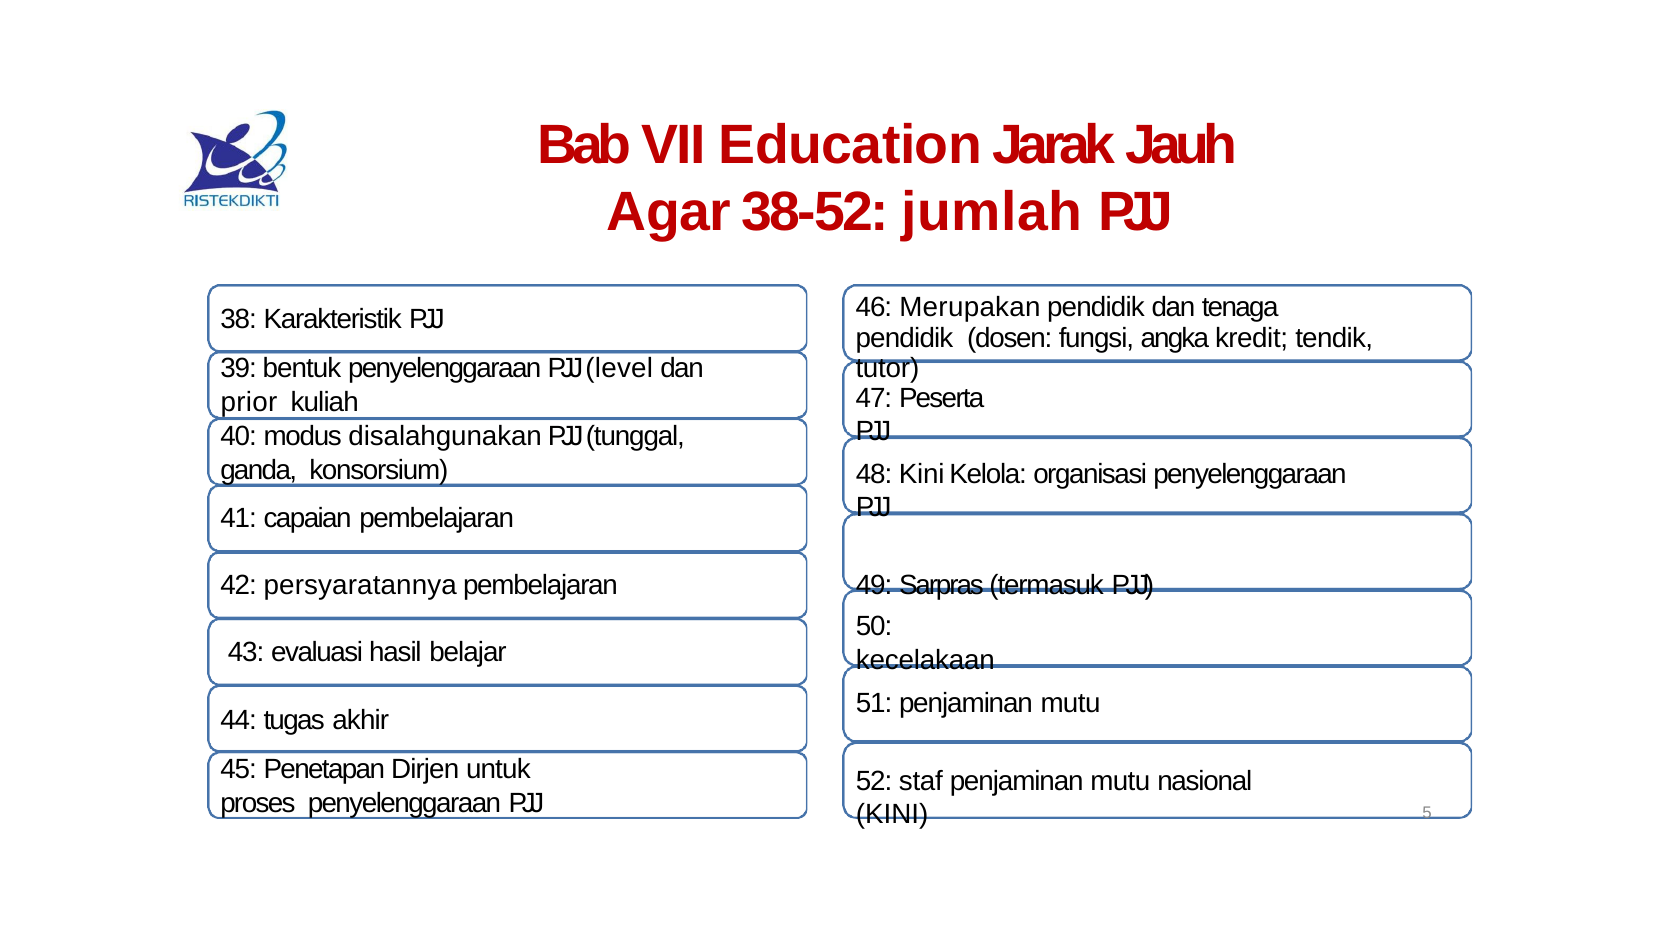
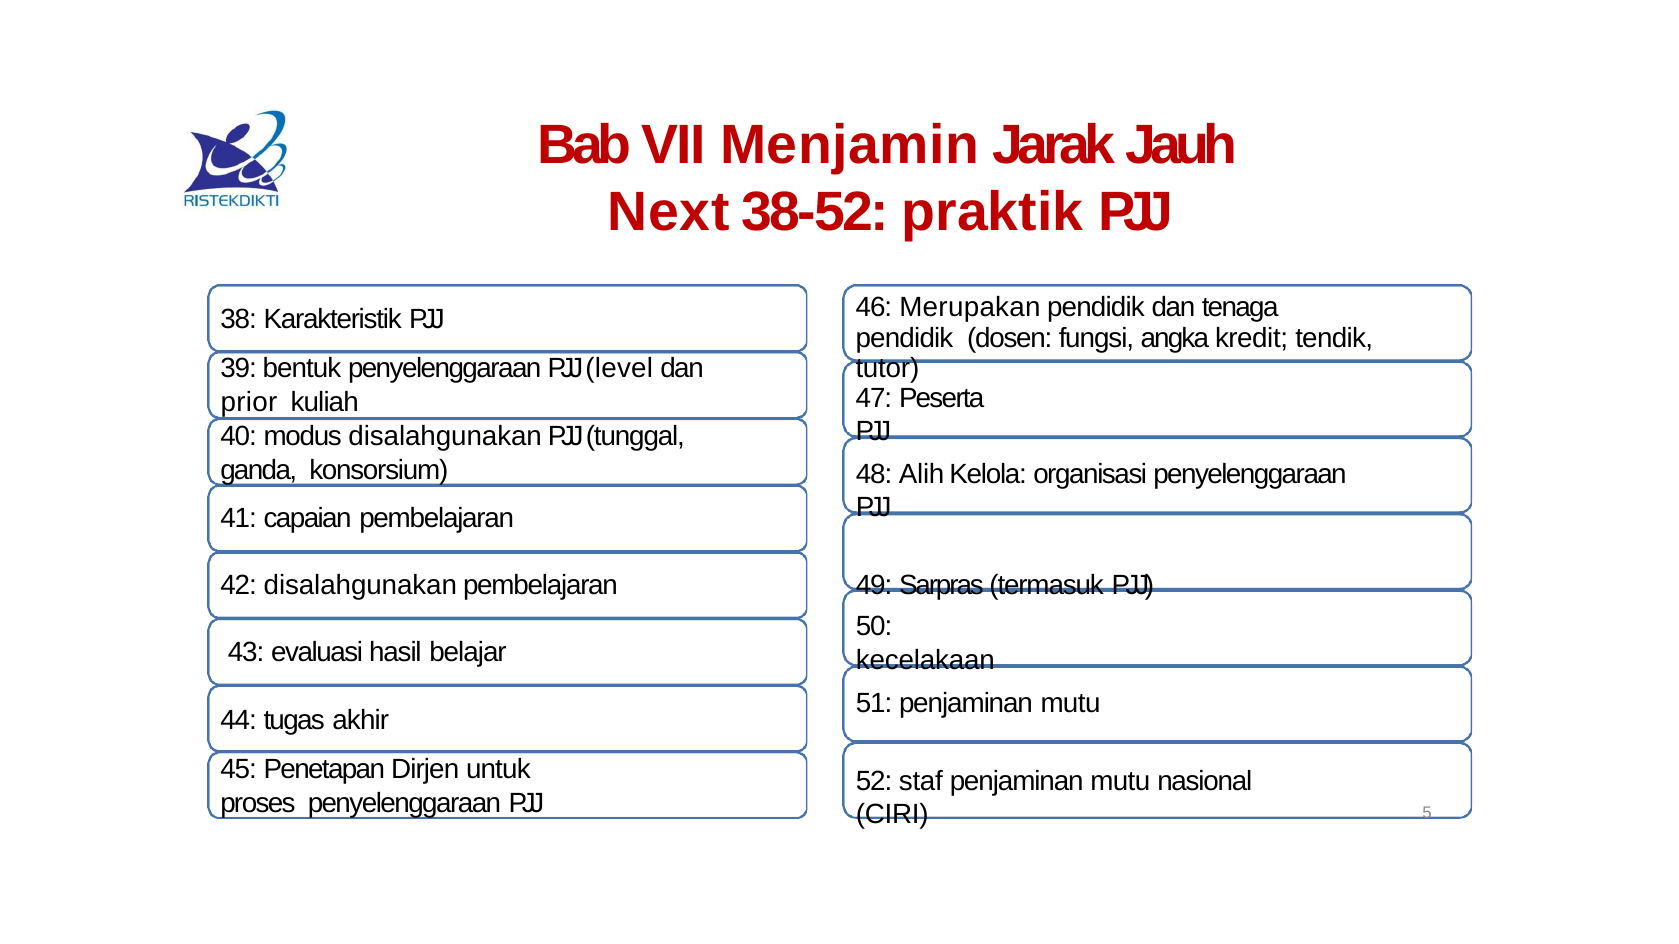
Education: Education -> Menjamin (850, 146)
Agar: Agar -> Next (669, 212)
jumlah: jumlah -> praktik (993, 212)
48 Kini: Kini -> Alih (922, 475)
42 persyaratannya: persyaratannya -> disalahgunakan (360, 585)
KINI: KINI -> CIRI (892, 815)
